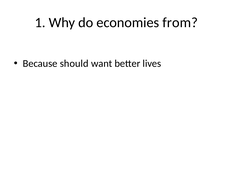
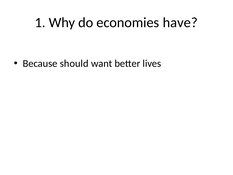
from: from -> have (180, 23)
